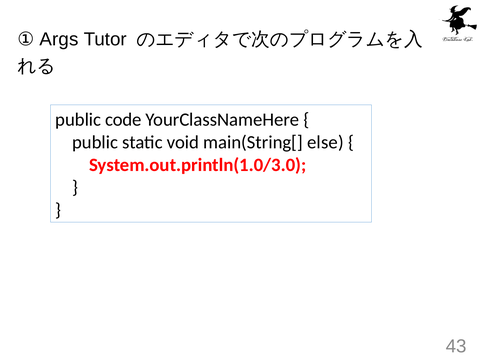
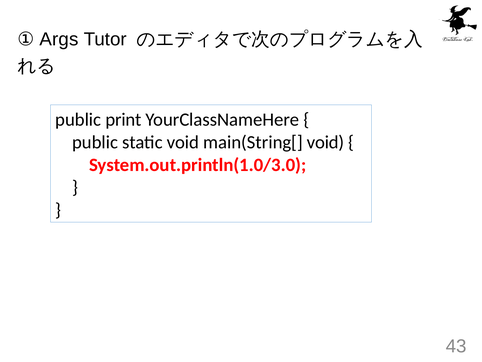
code: code -> print (123, 120)
main(String[ else: else -> void (326, 142)
